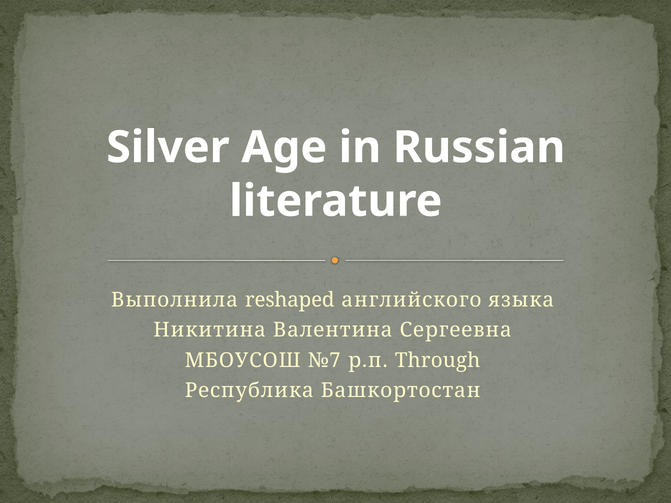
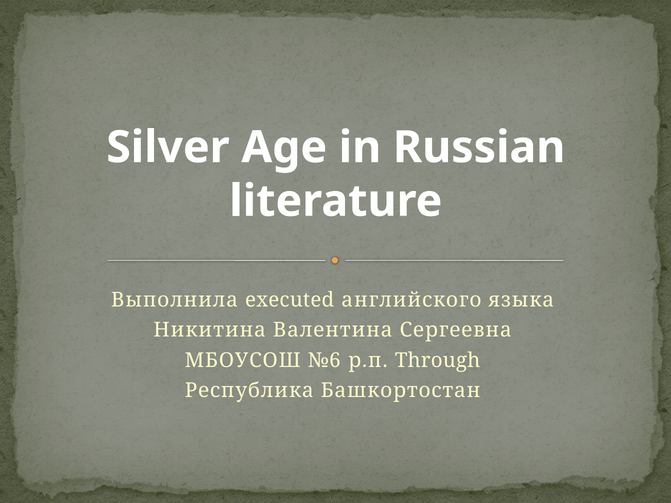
reshaped: reshaped -> executed (290, 300)
№7: №7 -> №6 (324, 360)
